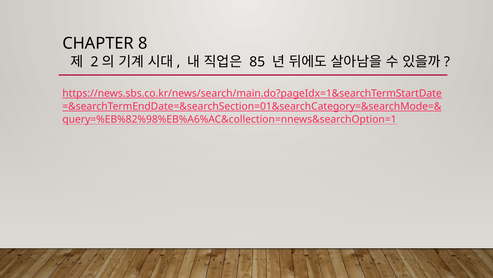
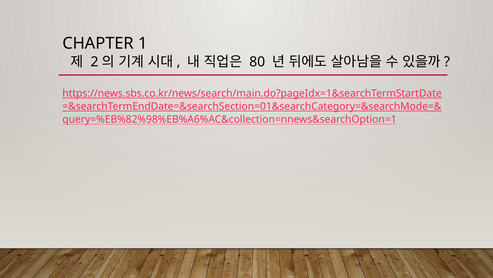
8: 8 -> 1 (143, 43)
85: 85 -> 80 (257, 62)
